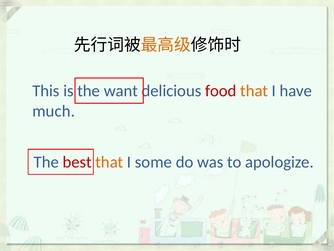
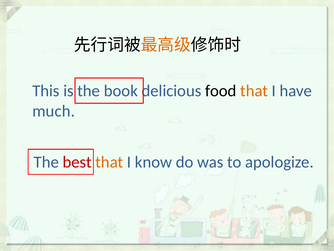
want: want -> book (121, 91)
food colour: red -> black (221, 91)
some: some -> know (153, 162)
